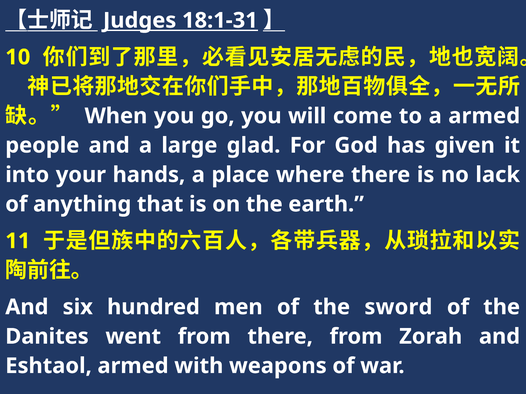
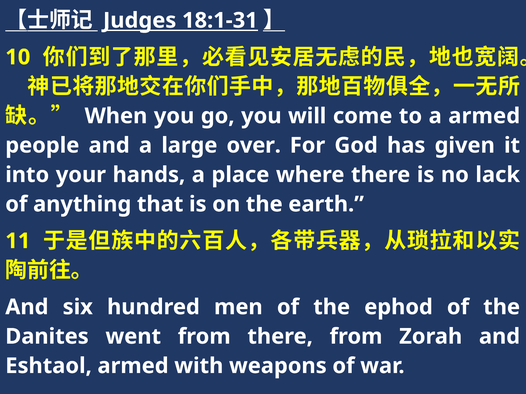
glad: glad -> over (254, 146)
sword: sword -> ephod (399, 307)
